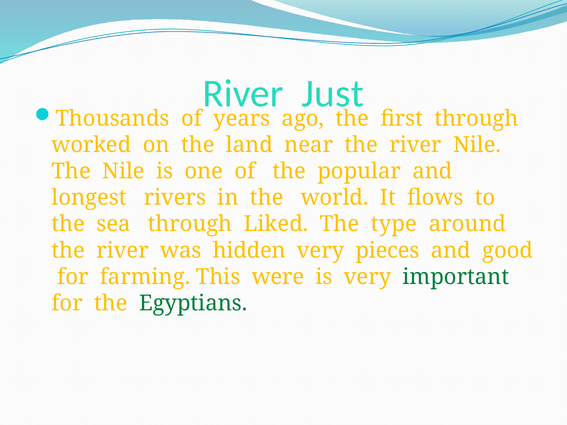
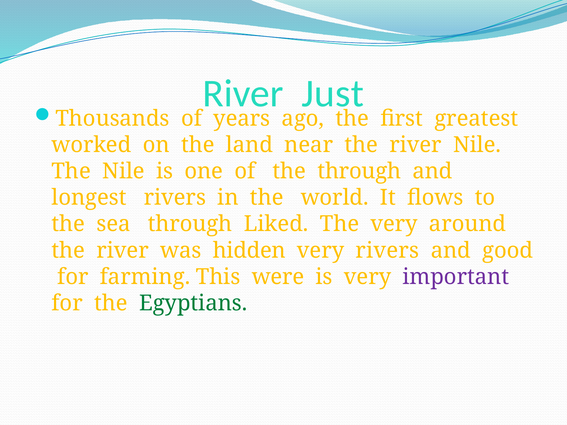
first through: through -> greatest (476, 119)
the popular: popular -> through (359, 171)
The type: type -> very (394, 224)
very pieces: pieces -> rivers (387, 251)
important colour: green -> purple (456, 277)
